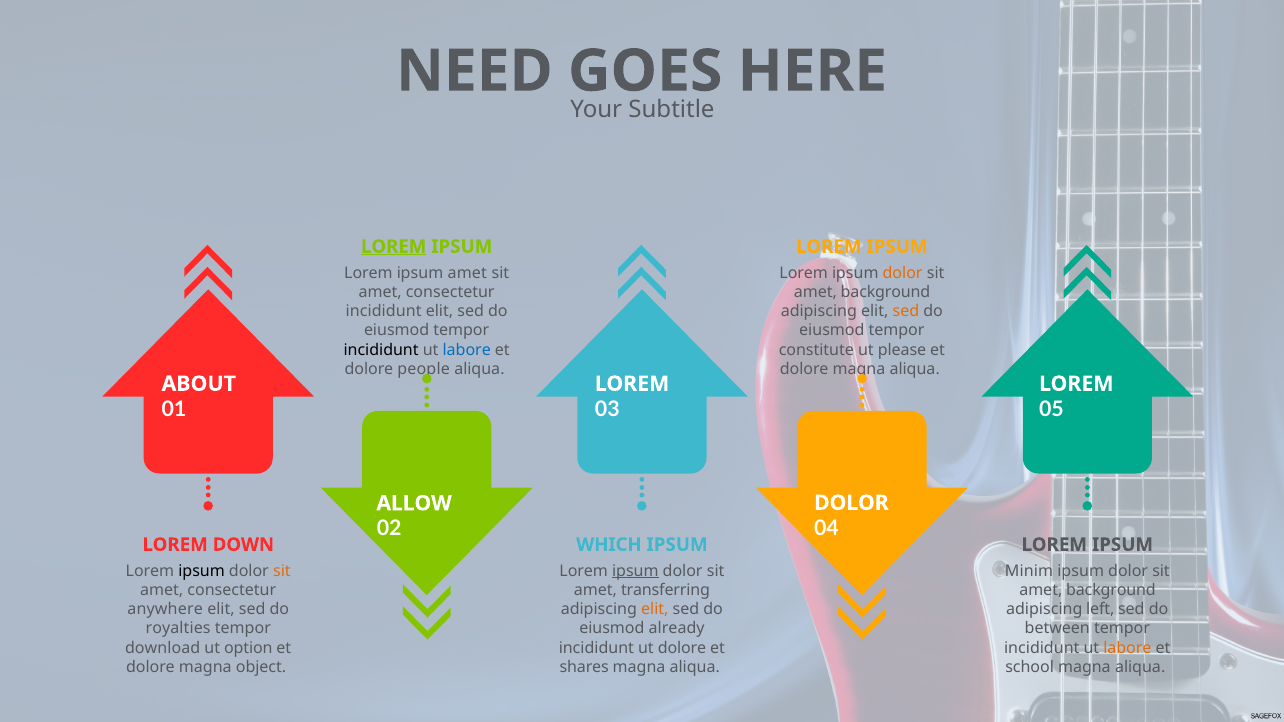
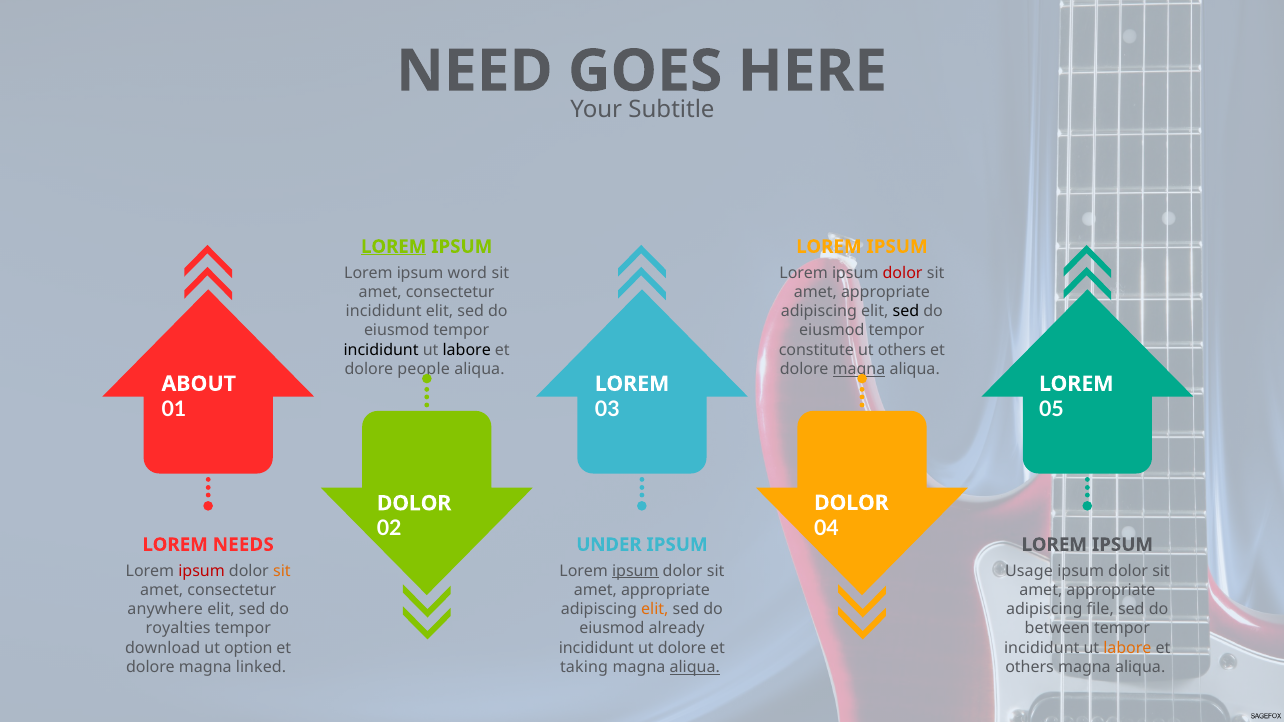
ipsum amet: amet -> word (467, 273)
dolor colour: orange -> red (903, 273)
background: background -> appropriate (885, 292)
sed colour: orange -> black (906, 311)
labore colour: blue -> black (467, 350)
ut please: please -> others (902, 350)
magna underline: none -> present (859, 369)
ALLOW: ALLOW -> DOLOR (414, 503)
DOWN: DOWN -> NEEDS (243, 545)
WHICH: WHICH -> UNDER (609, 545)
ipsum colour: black -> red (202, 571)
Minim: Minim -> Usage (1029, 571)
transferring: transferring -> appropriate (665, 590)
background: background -> appropriate (1111, 590)
left: left -> file (1100, 610)
object: object -> linked (261, 667)
shares: shares -> taking (584, 667)
aliqua underline: none -> present (695, 667)
school: school -> others (1030, 667)
